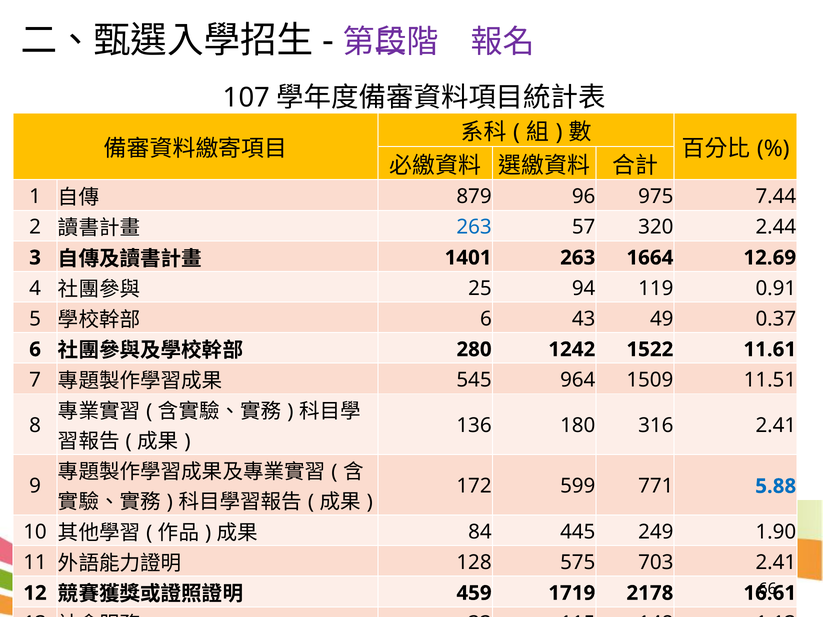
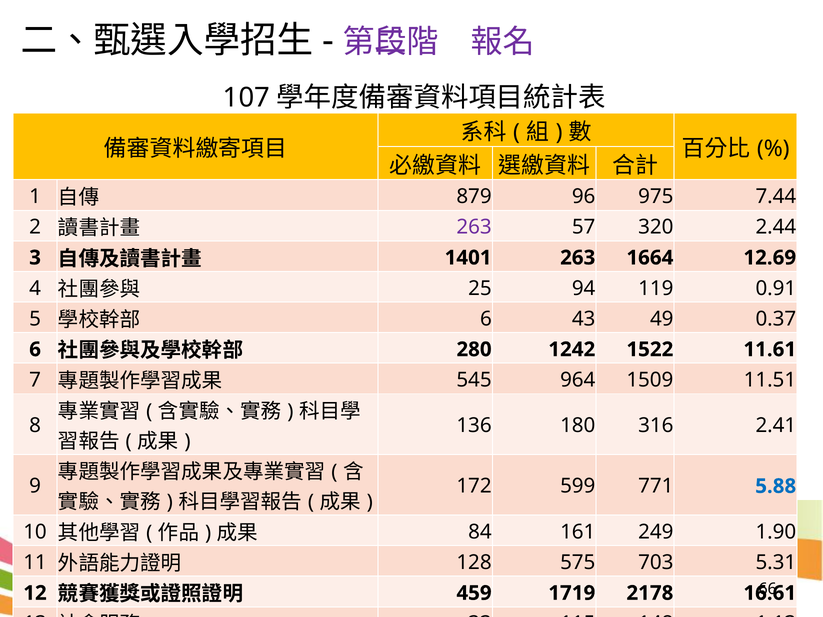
263 colour: blue -> purple (474, 227)
445: 445 -> 161 (578, 532)
703 2.41: 2.41 -> 5.31 (776, 563)
